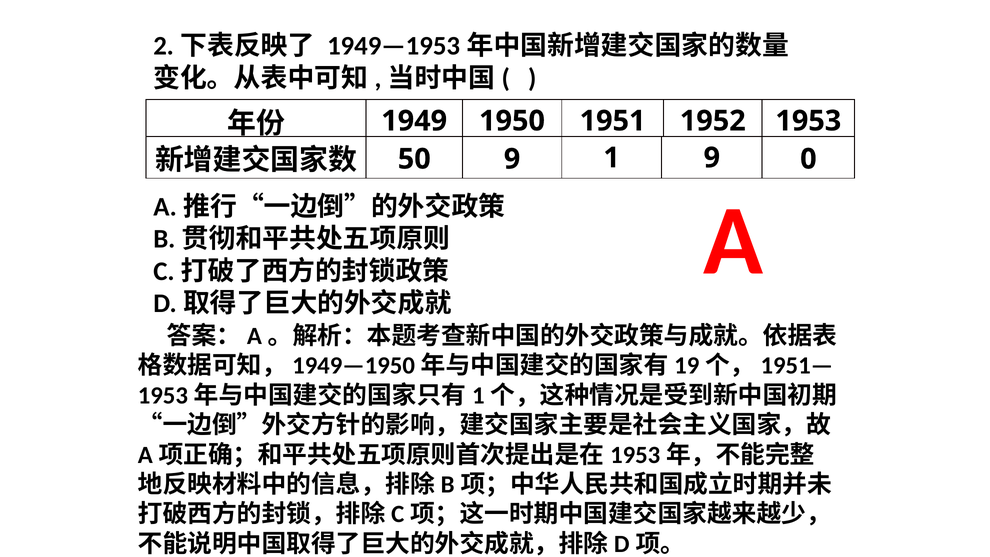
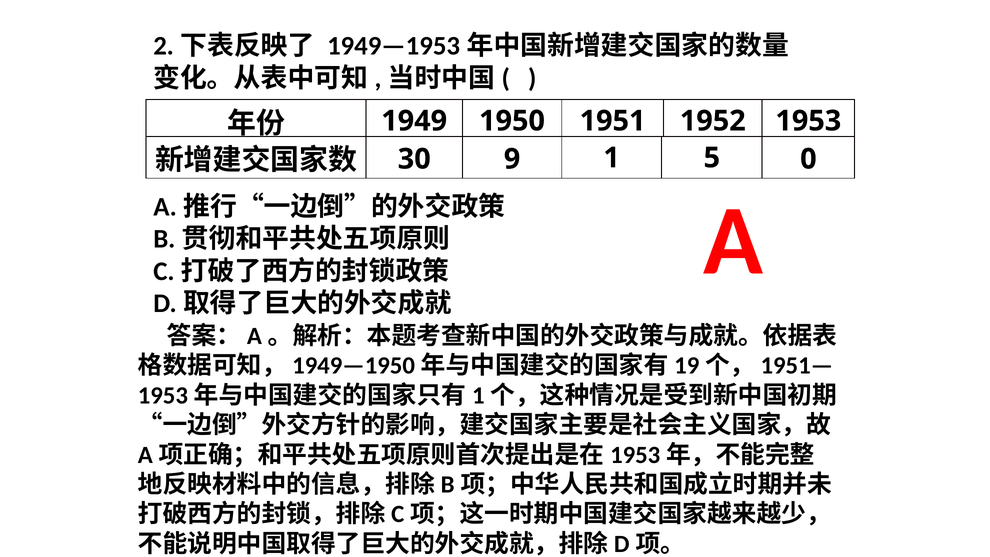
50: 50 -> 30 (414, 159)
1 9: 9 -> 5 (712, 158)
